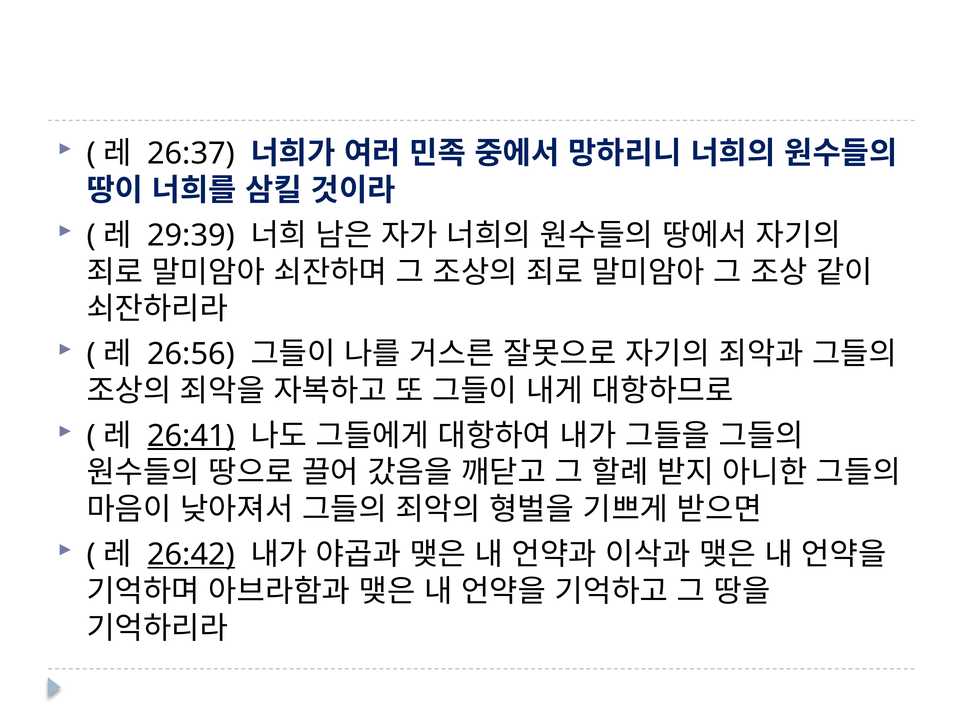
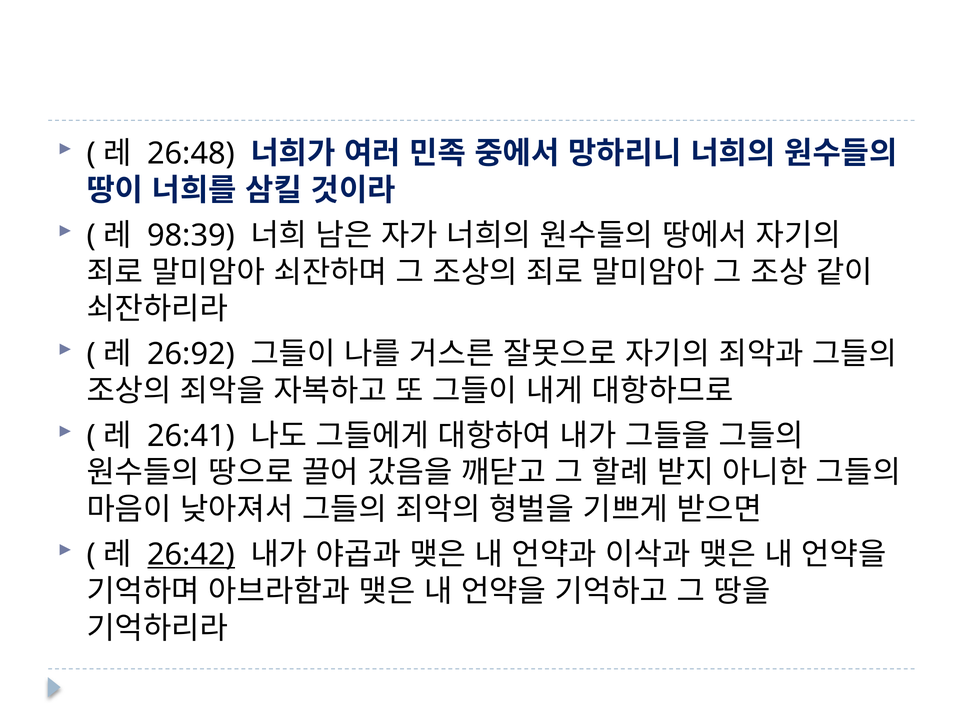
26:37: 26:37 -> 26:48 (191, 154)
29:39: 29:39 -> 98:39 (191, 236)
26:56: 26:56 -> 26:92 (191, 354)
26:41 underline: present -> none (191, 436)
